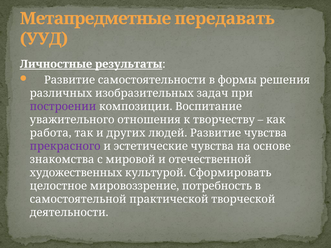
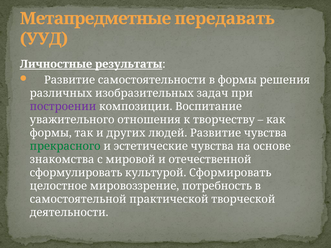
работа: работа -> формы (51, 133)
прекрасного colour: purple -> green (65, 146)
художественных: художественных -> сформулировать (76, 173)
